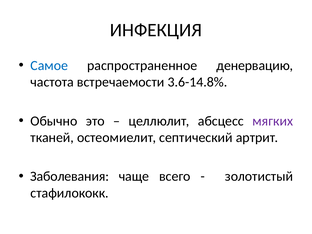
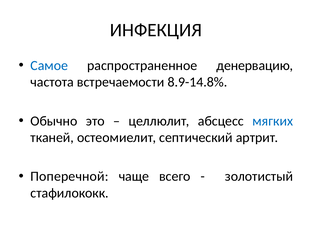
3.6-14.8%: 3.6-14.8% -> 8.9-14.8% (197, 82)
мягких colour: purple -> blue (273, 121)
Заболевания: Заболевания -> Поперечной (69, 176)
